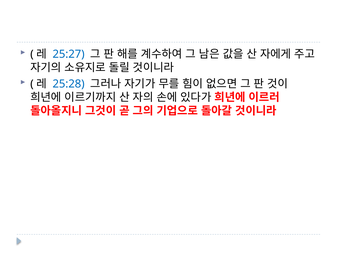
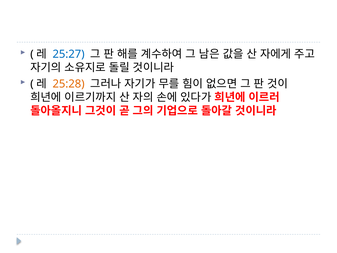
25:28 colour: blue -> orange (69, 84)
